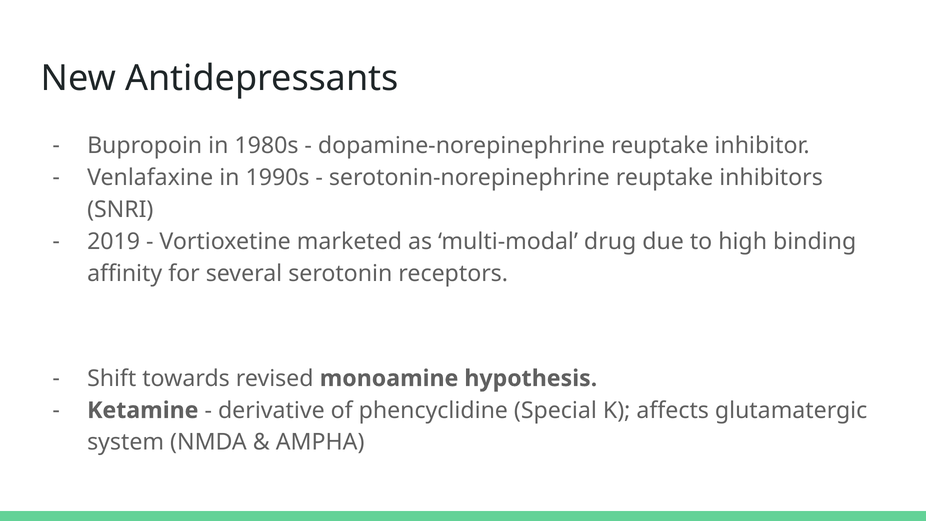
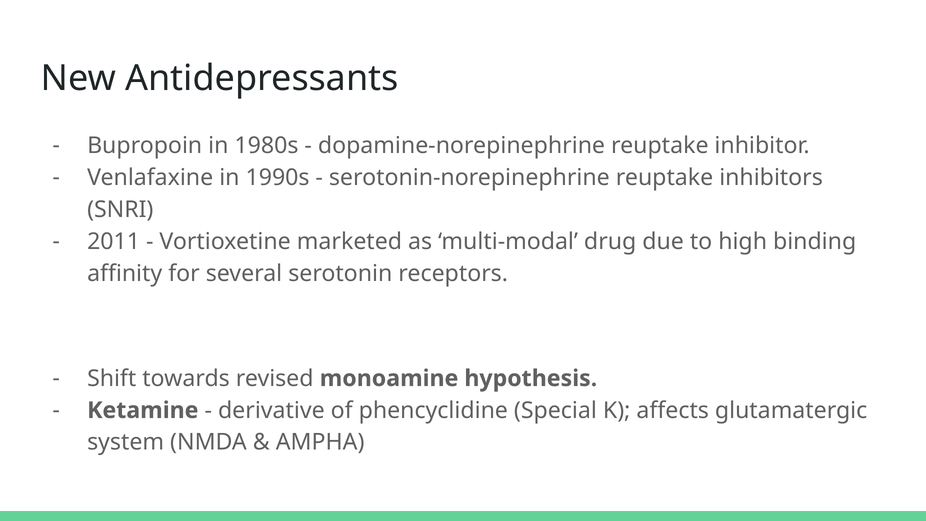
2019: 2019 -> 2011 (114, 241)
